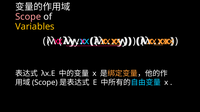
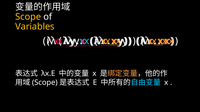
Scope colour: pink -> yellow (28, 17)
